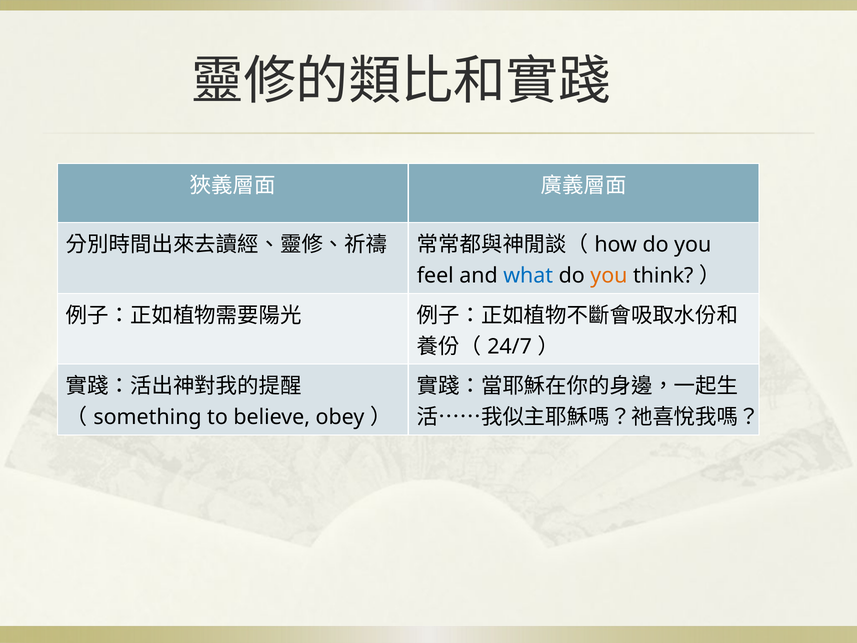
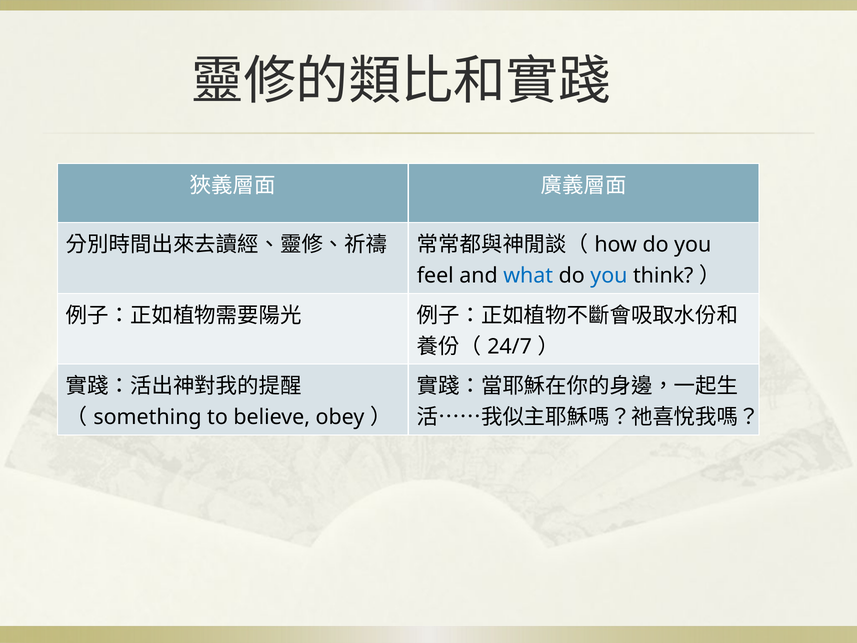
you colour: orange -> blue (609, 276)
